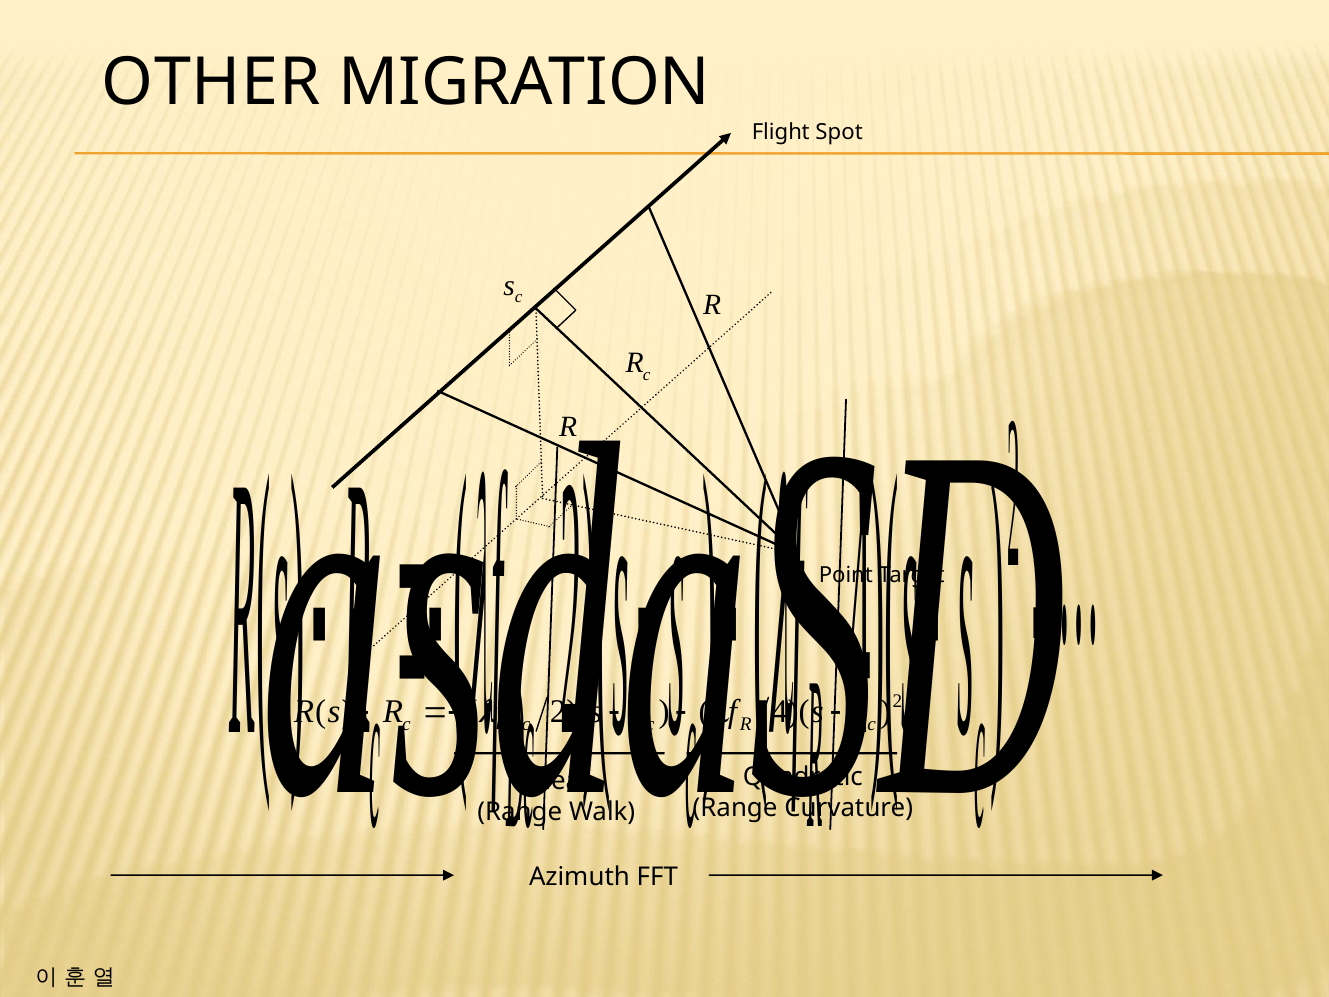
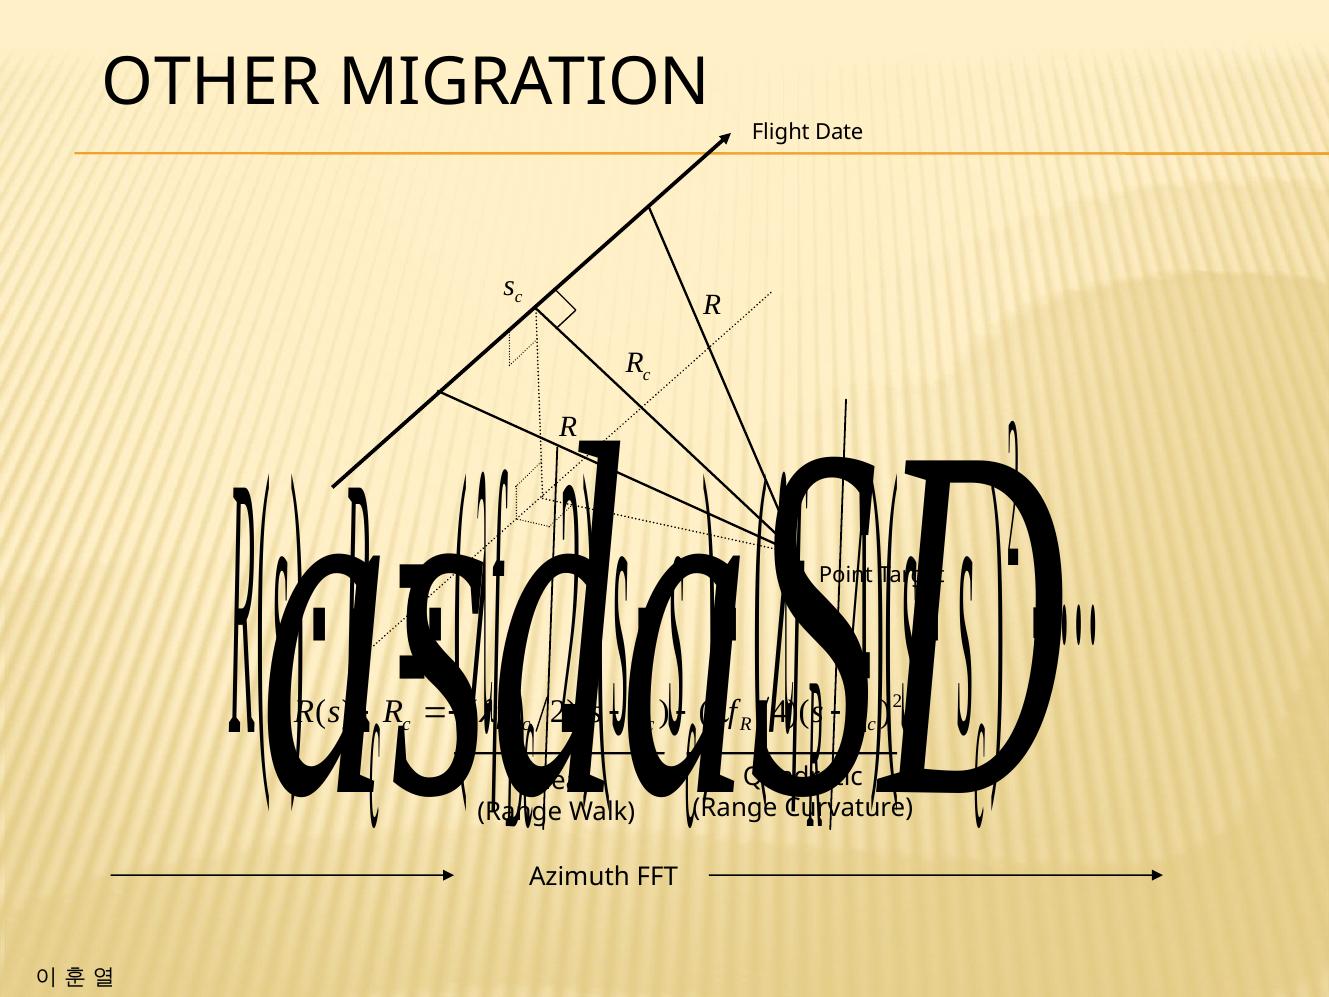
Spot: Spot -> Date (839, 132)
